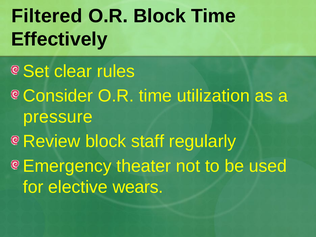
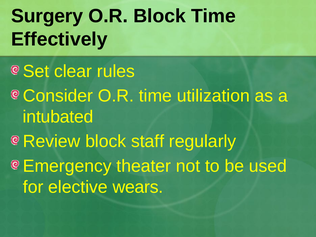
Filtered: Filtered -> Surgery (47, 16)
pressure: pressure -> intubated (58, 117)
